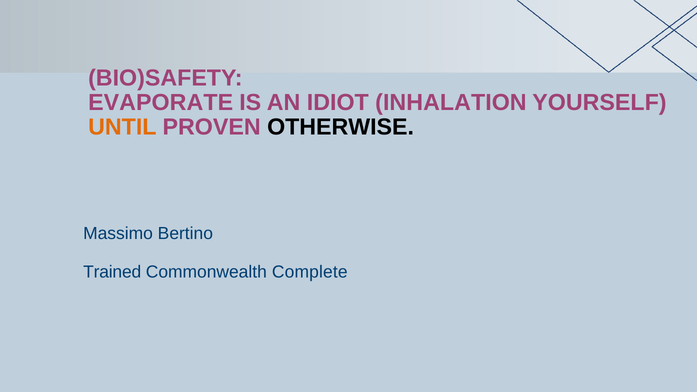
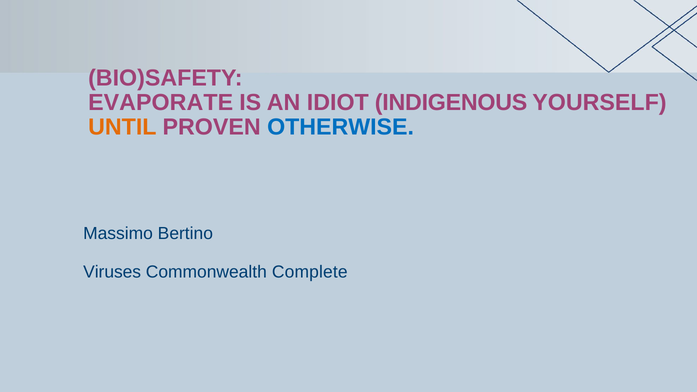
INHALATION: INHALATION -> INDIGENOUS (451, 103)
OTHERWISE colour: black -> blue (341, 127)
Trained: Trained -> Viruses (112, 272)
